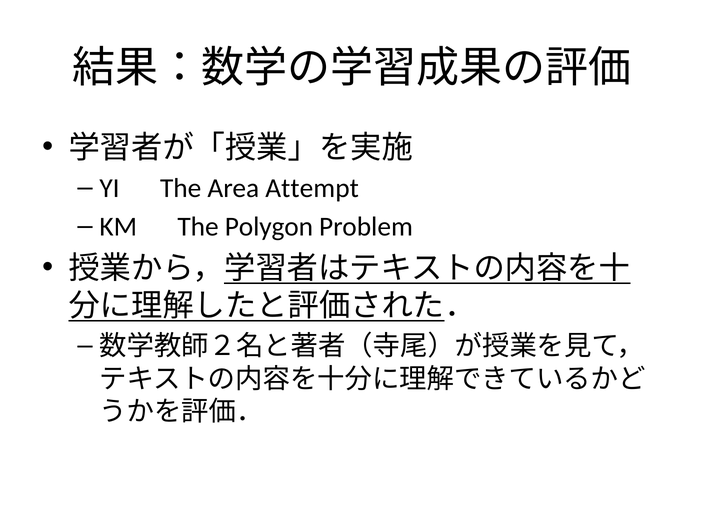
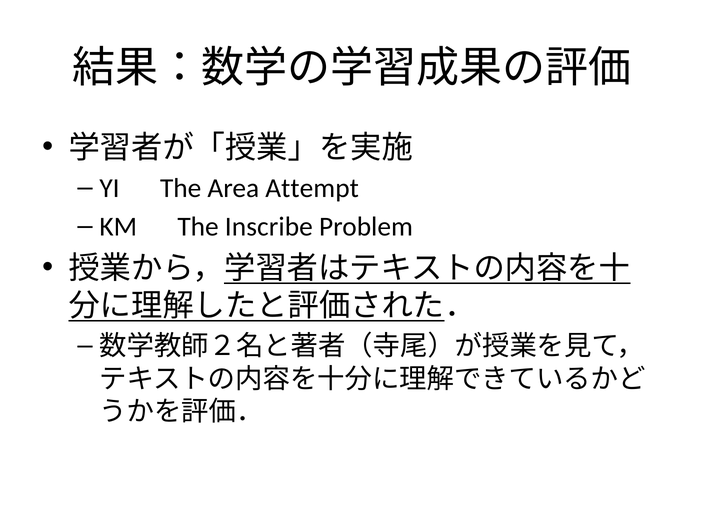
Polygon: Polygon -> Inscribe (269, 226)
